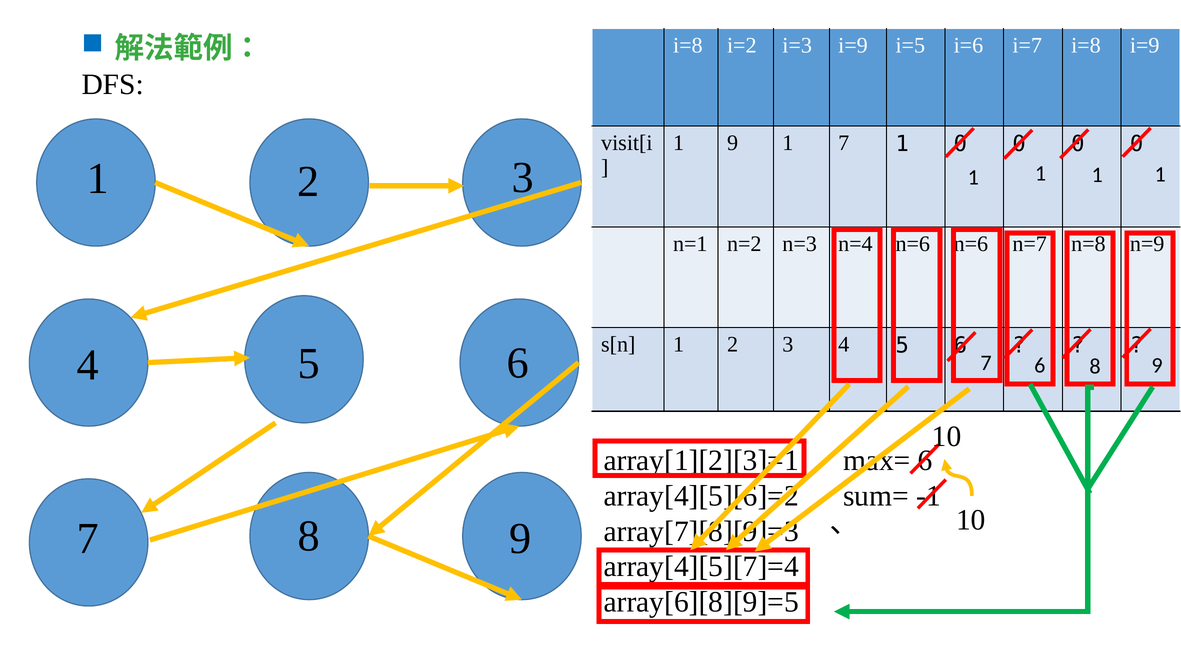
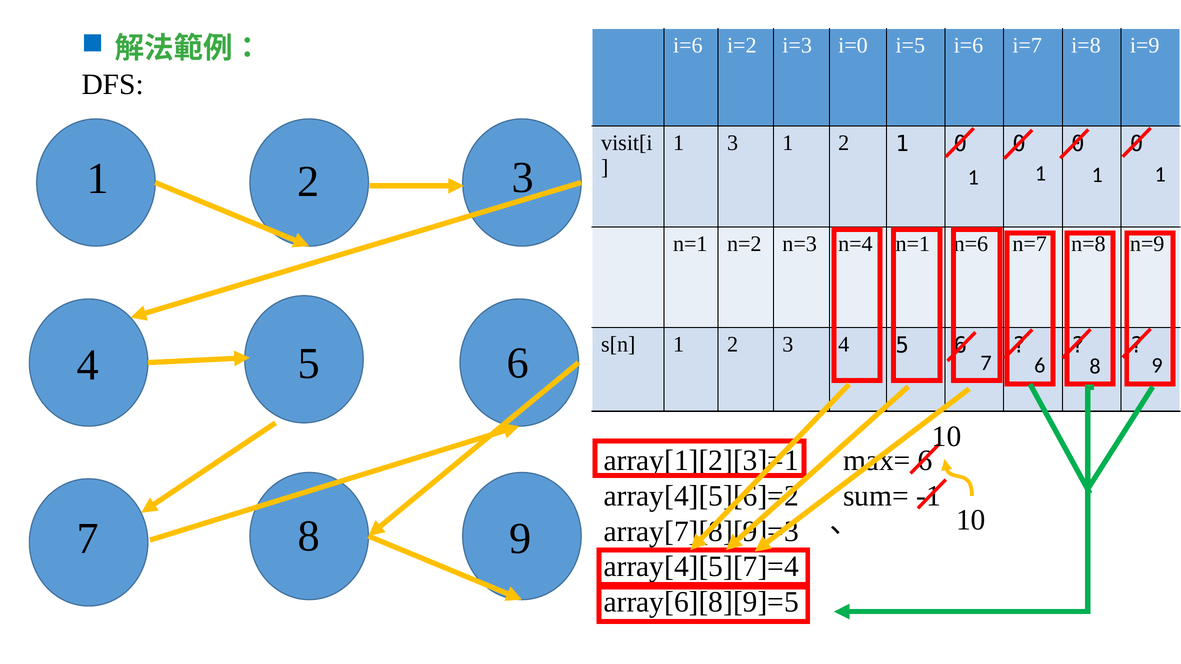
i=8: i=8 -> i=6 (688, 45)
i=3 i=9: i=9 -> i=0 (853, 45)
1 9: 9 -> 3 (733, 143)
7: 7 -> 2 (844, 143)
n=4 n=6: n=6 -> n=1 (913, 244)
